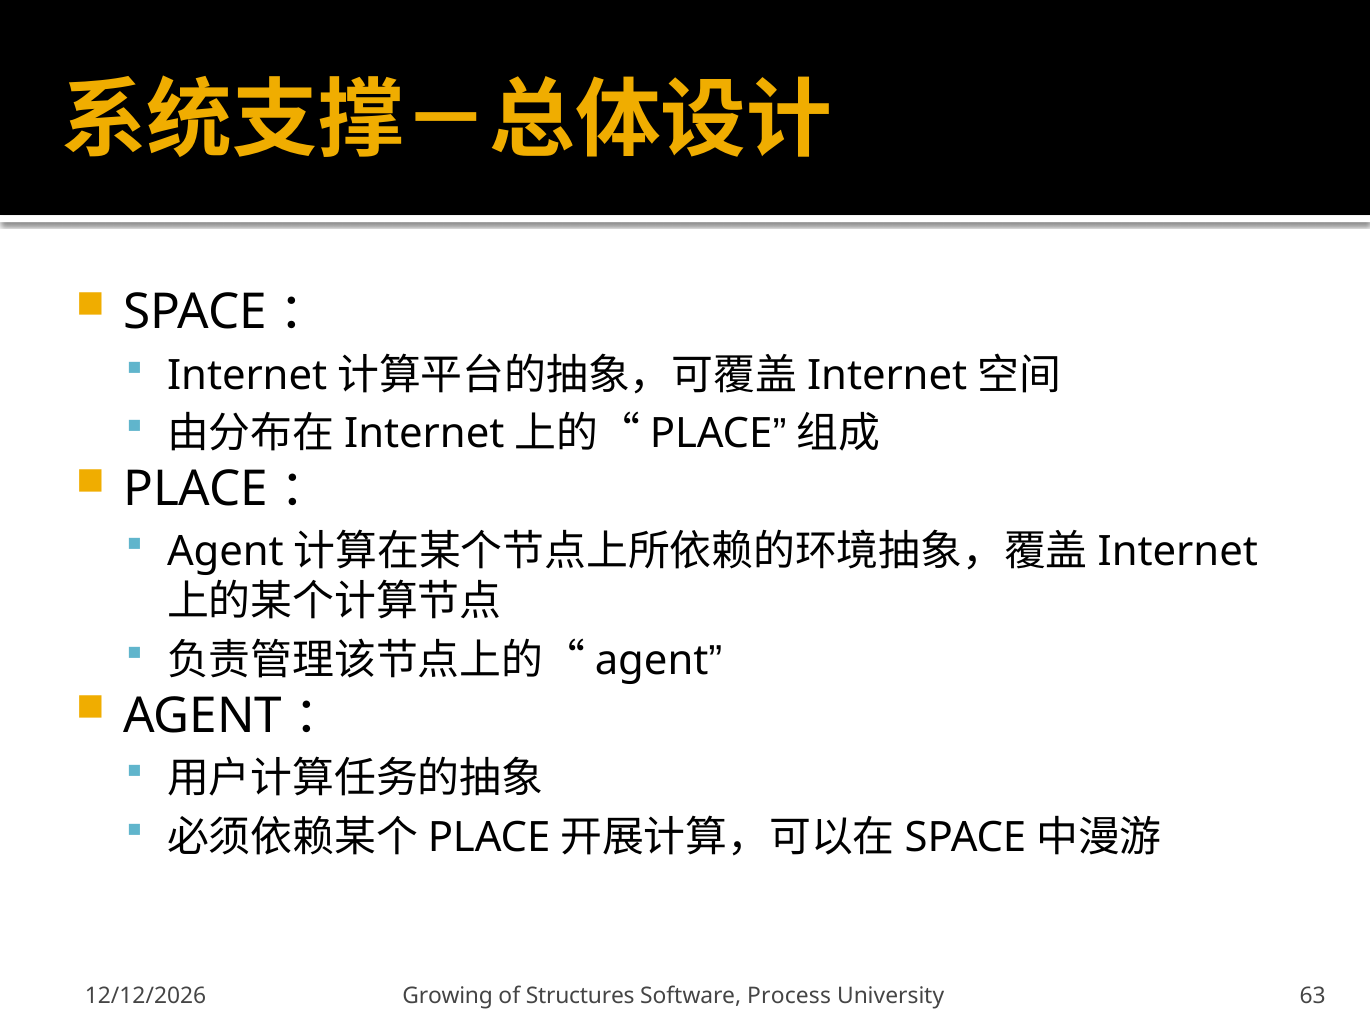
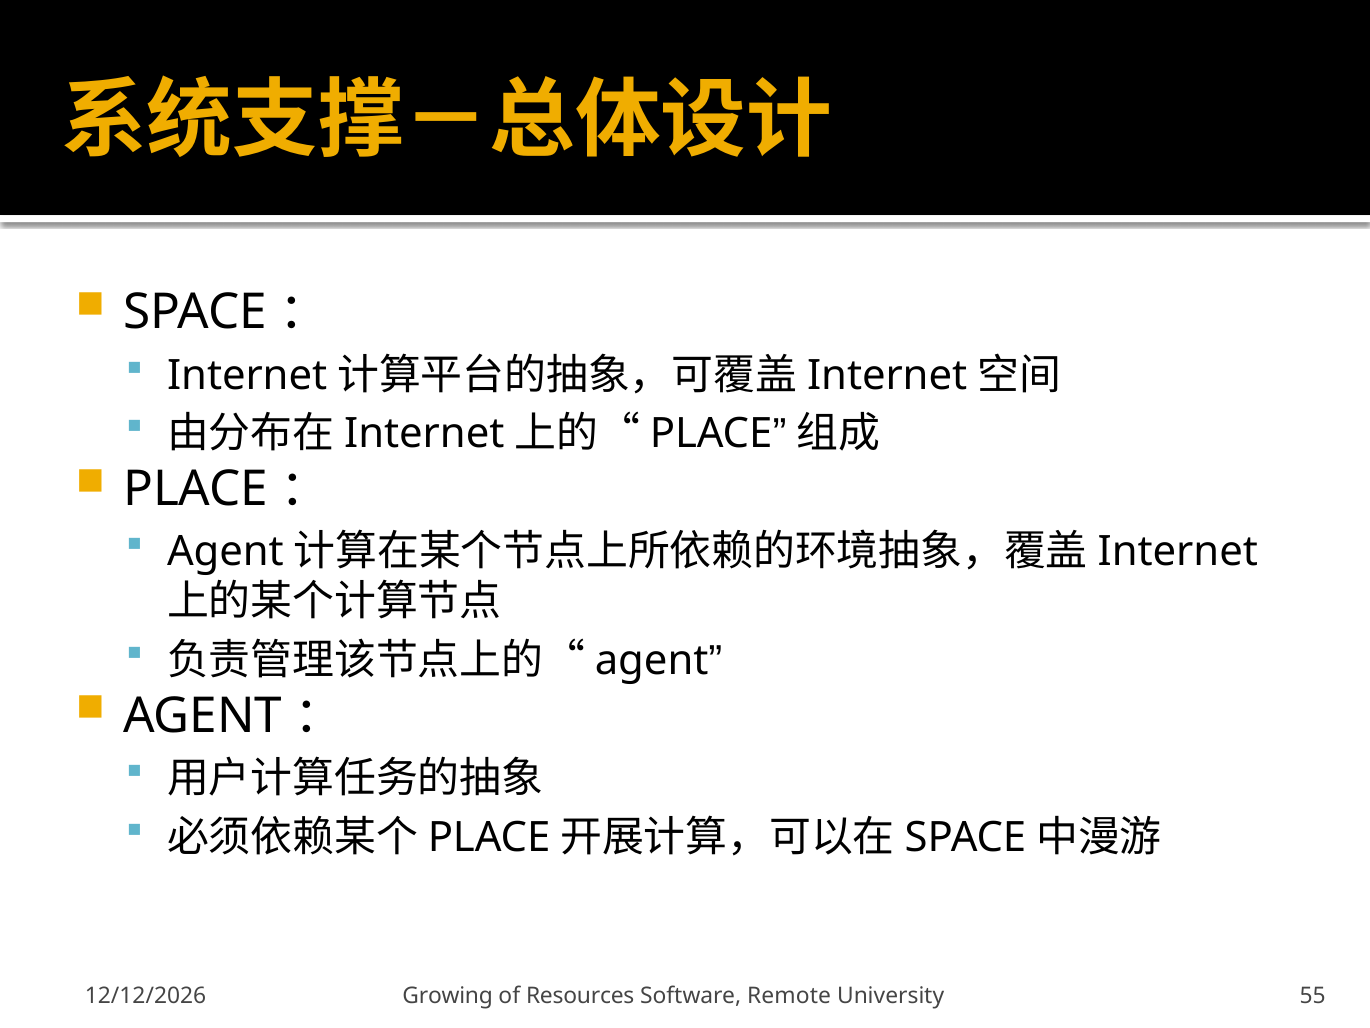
Structures: Structures -> Resources (580, 996)
Process: Process -> Remote (789, 996)
63: 63 -> 55 (1313, 996)
